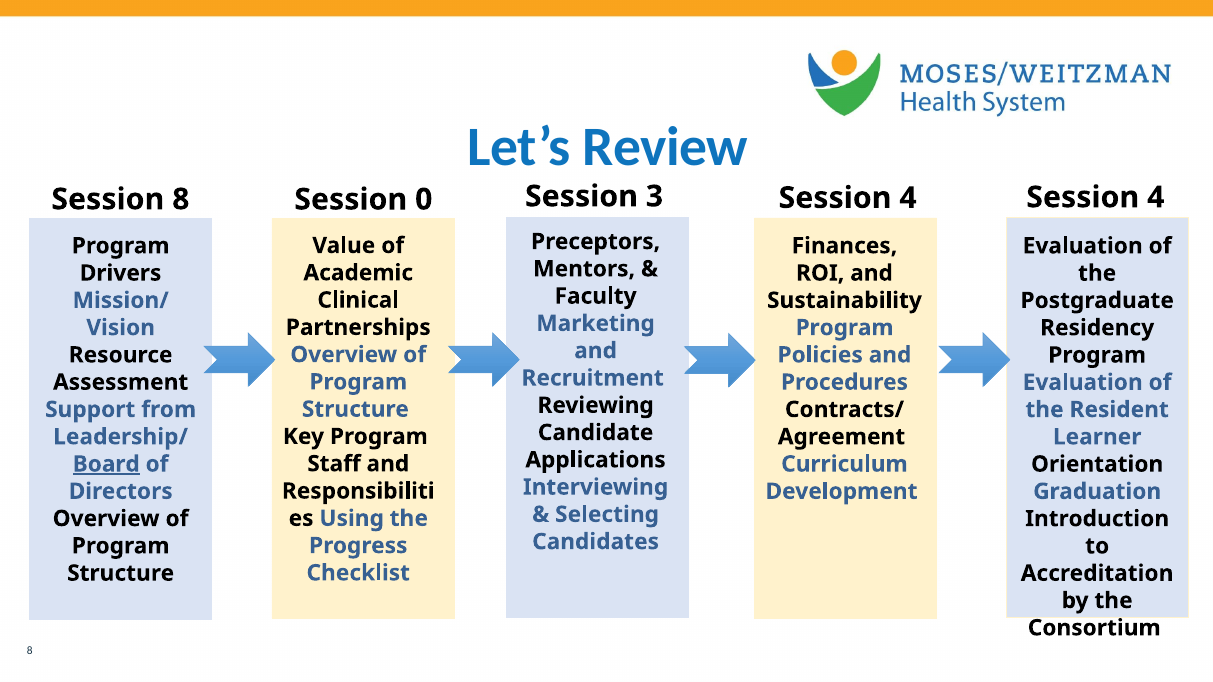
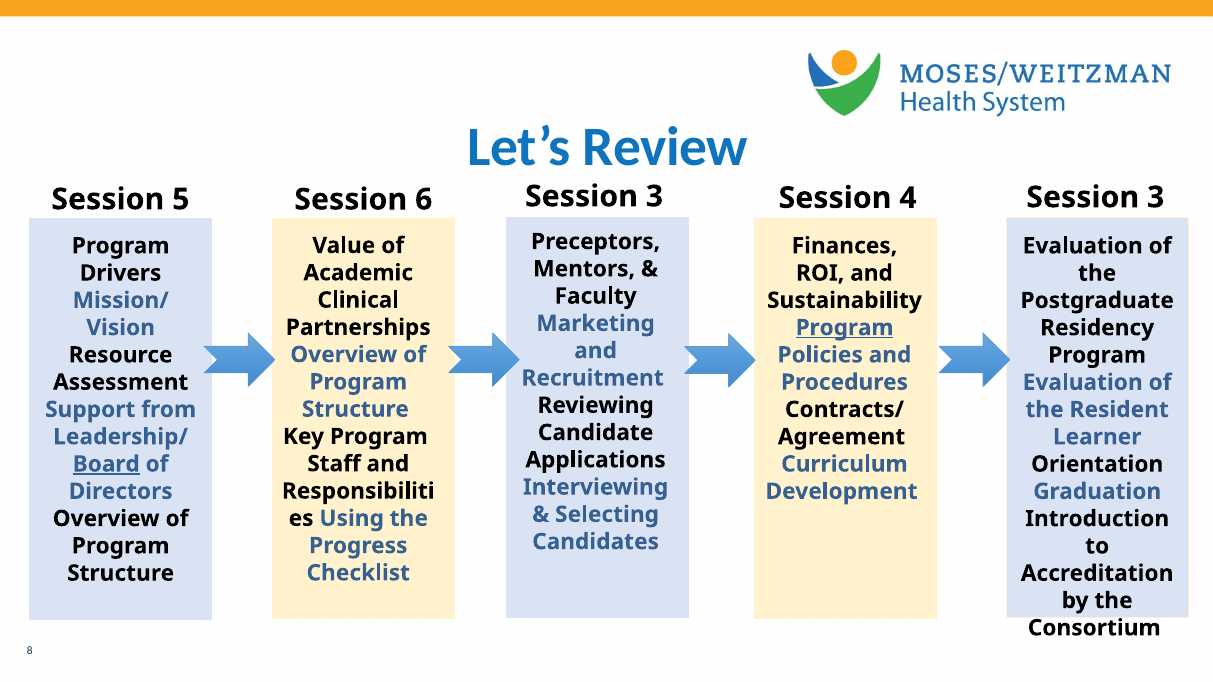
4: 4 -> 3 (1156, 197)
Session 8: 8 -> 5 (181, 199)
0: 0 -> 6 (424, 200)
Program underline: none -> present (845, 328)
